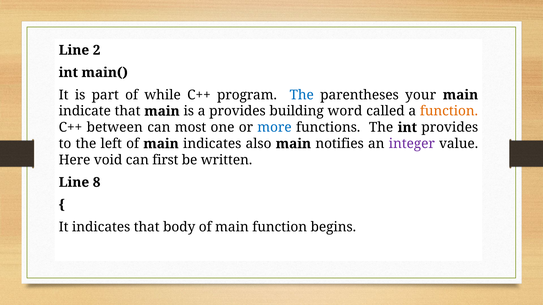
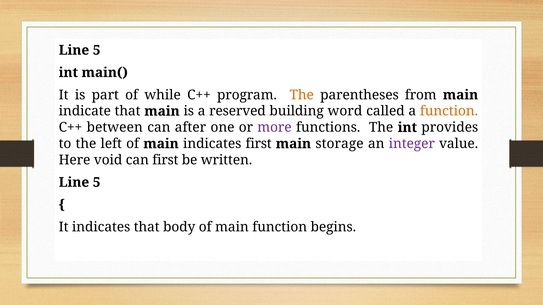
2: 2 -> 5 (97, 50)
The colour: blue -> orange (302, 95)
your: your -> from (421, 95)
a provides: provides -> reserved (237, 111)
most: most -> after (190, 128)
more colour: blue -> purple (274, 128)
indicates also: also -> first (259, 144)
notifies: notifies -> storage (340, 144)
8: 8 -> 5 (97, 183)
